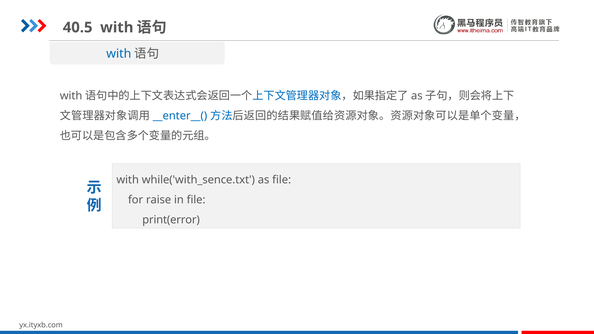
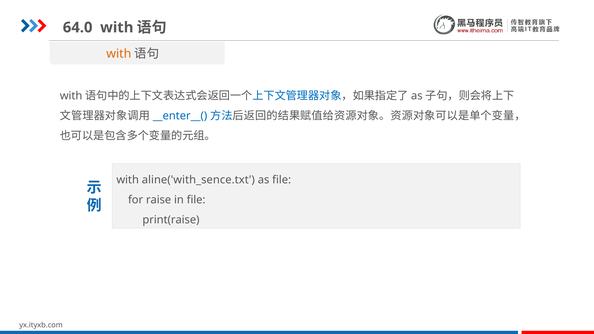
40.5: 40.5 -> 64.0 (78, 27)
with colour: blue -> orange (119, 54)
while('with_sence.txt: while('with_sence.txt -> aline('with_sence.txt (198, 180)
print(error: print(error -> print(raise (171, 220)
